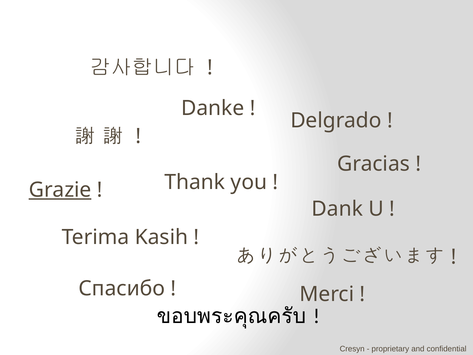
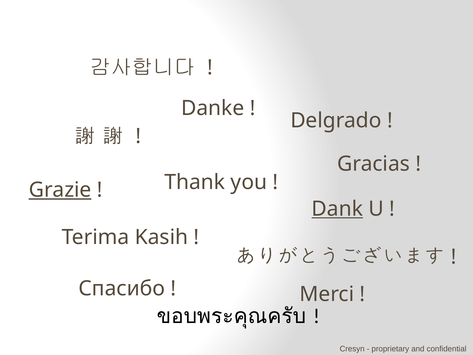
Dank underline: none -> present (337, 209)
